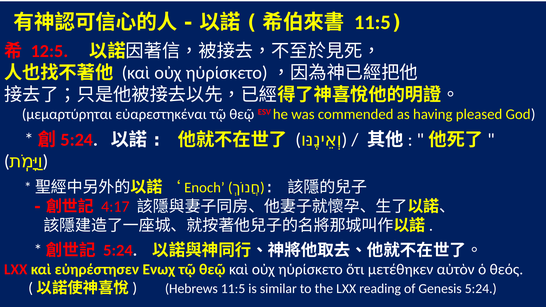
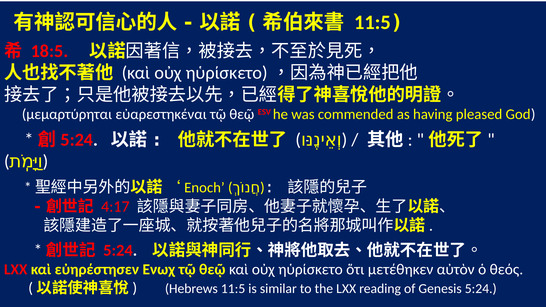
12:5: 12:5 -> 18:5 (49, 51)
